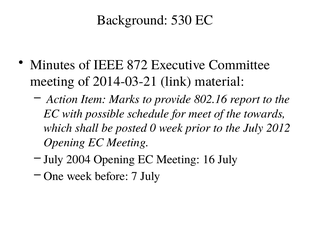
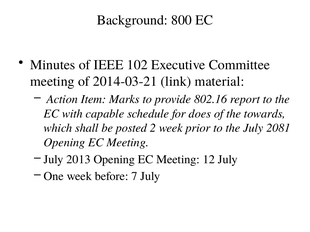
530: 530 -> 800 (182, 20)
872: 872 -> 102 (137, 65)
possible: possible -> capable (105, 114)
meet: meet -> does (200, 114)
0: 0 -> 2 (153, 128)
2012: 2012 -> 2081 (278, 128)
2004: 2004 -> 2013 (79, 160)
16: 16 -> 12 (209, 160)
